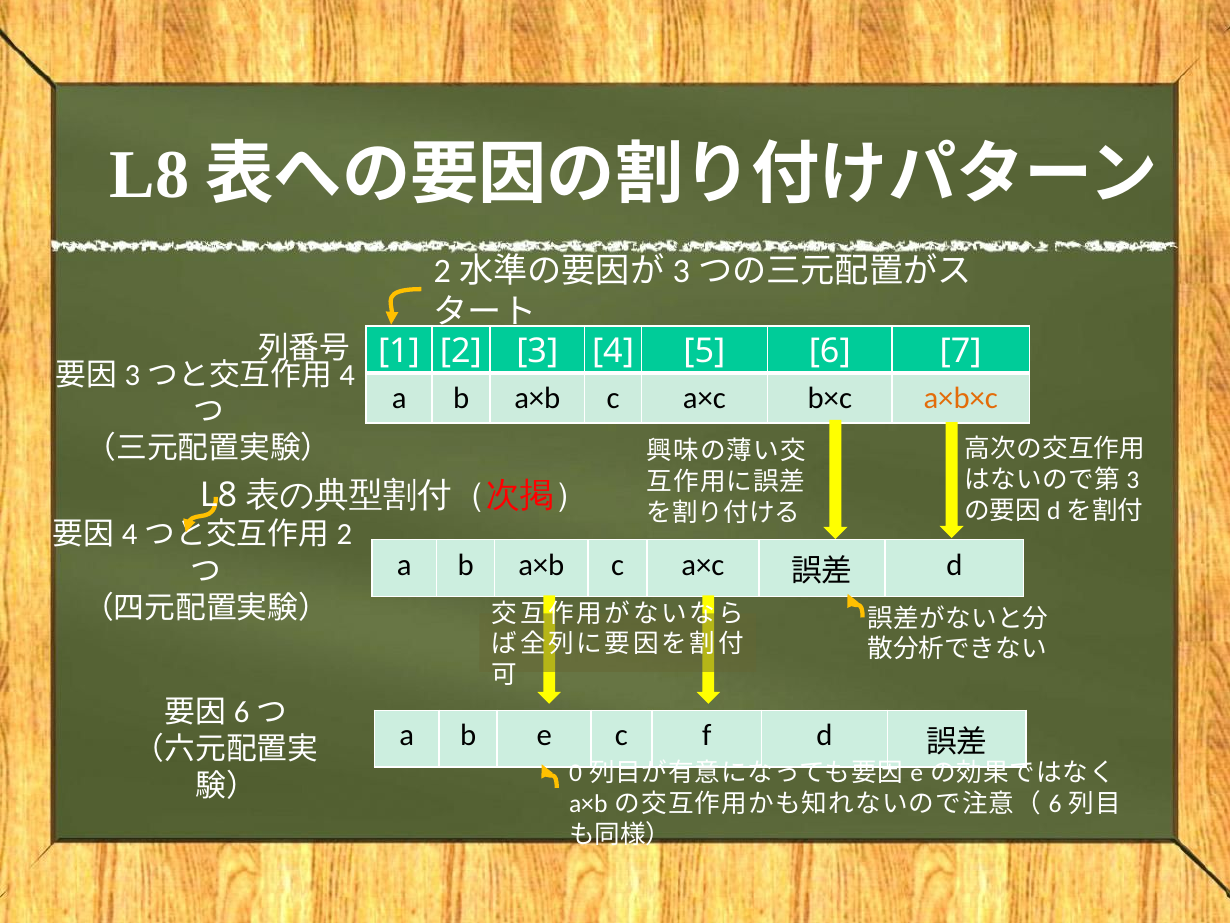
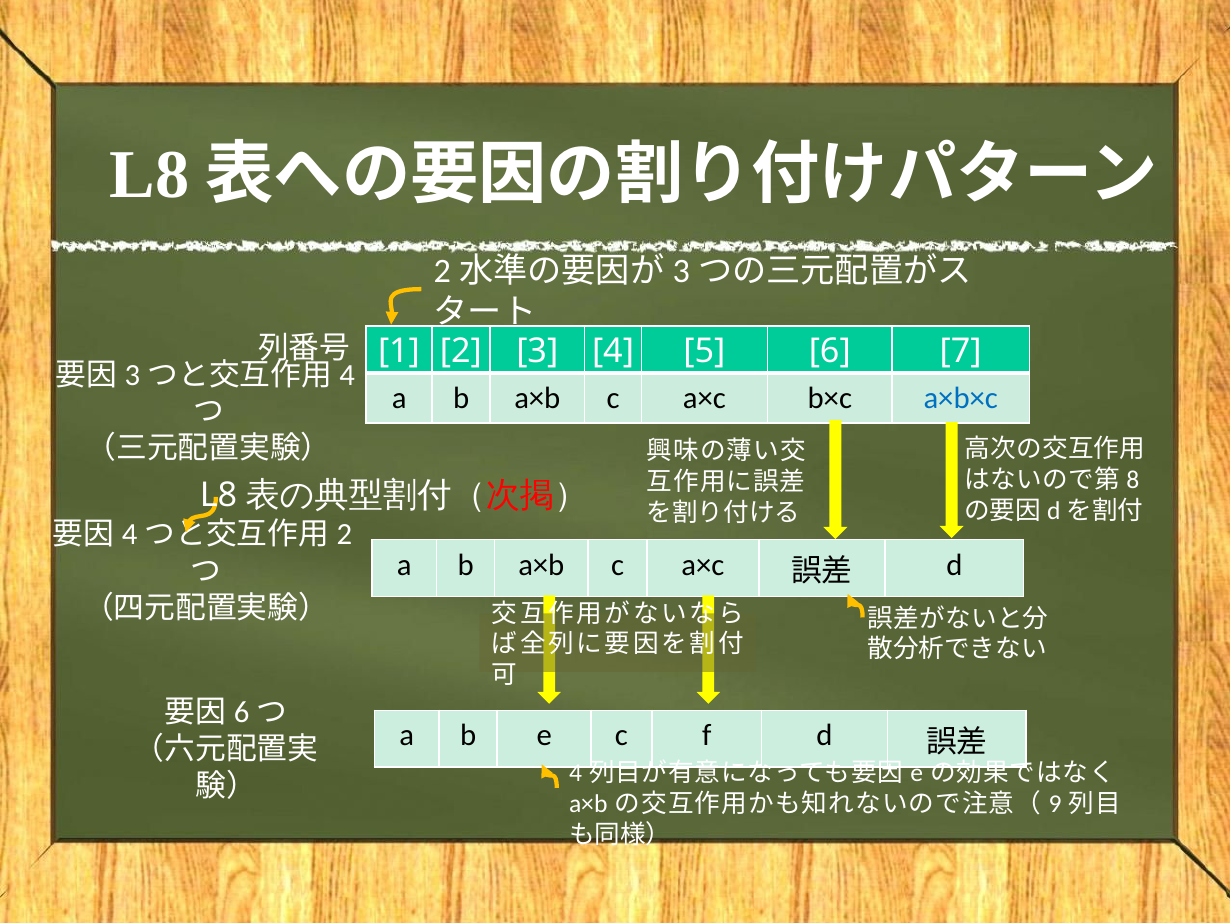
a×b×c colour: orange -> blue (961, 398)
3: 3 -> 8 (1133, 480)
0: 0 -> 4 (576, 773)
6: 6 -> 9 (1055, 803)
